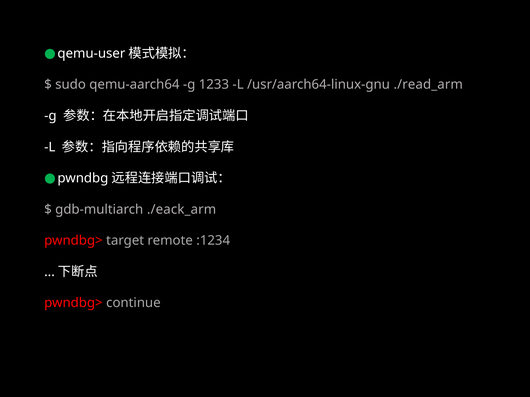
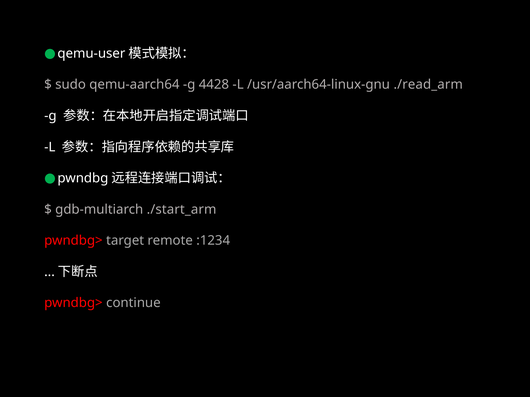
1233: 1233 -> 4428 (214, 85)
./eack_arm: ./eack_arm -> ./start_arm (182, 210)
